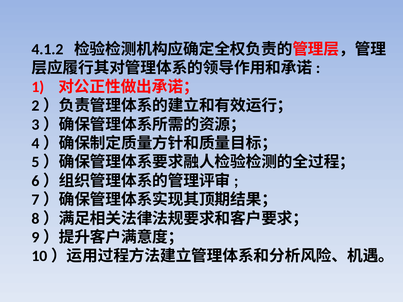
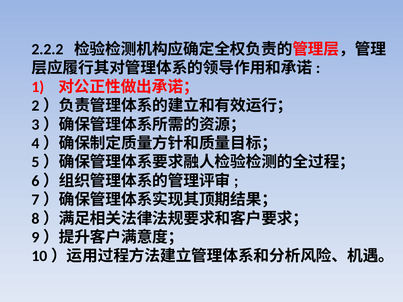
4.1.2: 4.1.2 -> 2.2.2 (47, 49)
